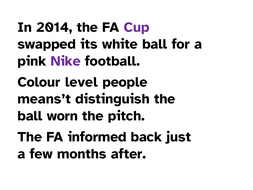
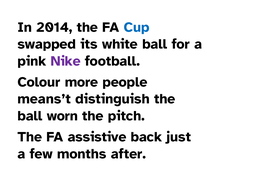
Cup colour: purple -> blue (137, 27)
level: level -> more (81, 82)
informed: informed -> assistive (97, 137)
